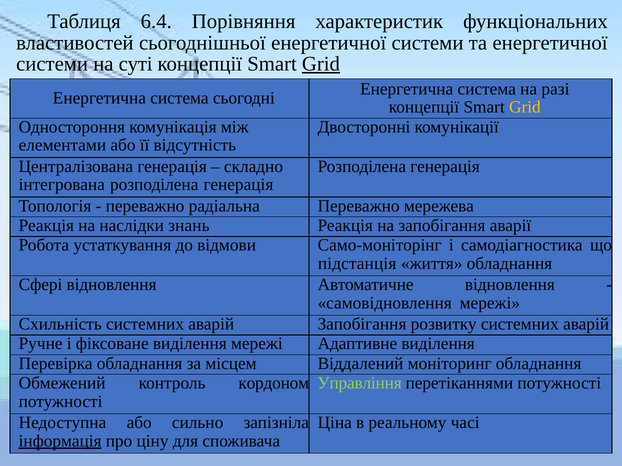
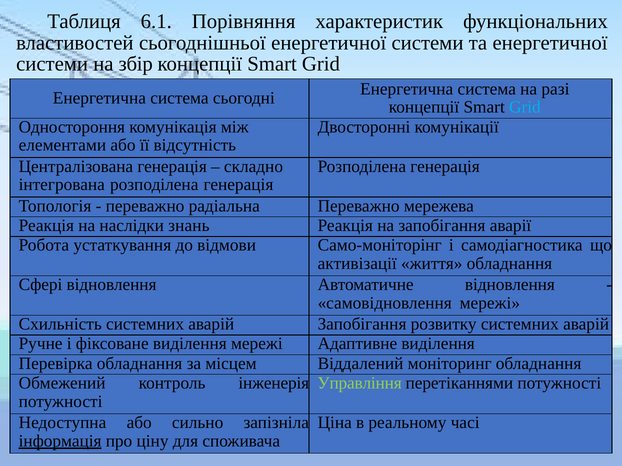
6.4: 6.4 -> 6.1 (156, 22)
суті: суті -> збір (136, 64)
Grid underline: present -> none (321, 64)
Grid colour: yellow -> light blue (525, 107)
підстанція: підстанція -> активізації (357, 264)
кордоном: кордоном -> інженерія (274, 384)
